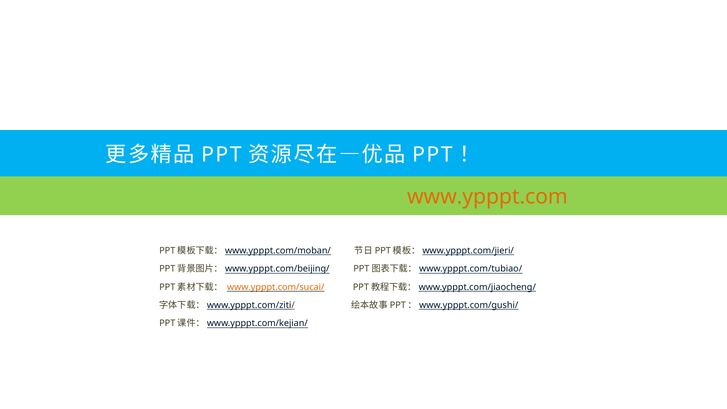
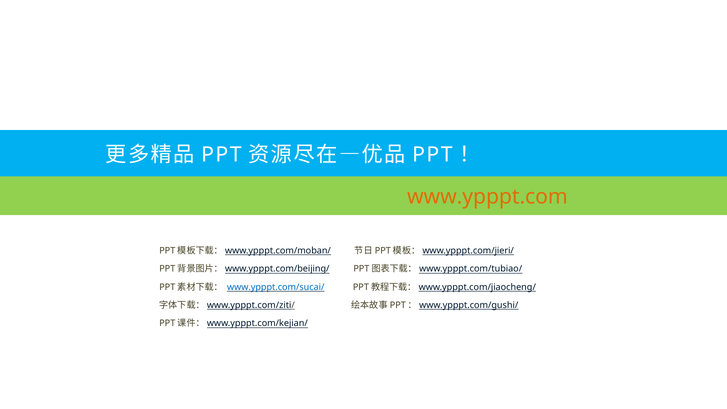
www.ypppt.com/sucai/ colour: orange -> blue (276, 287)
